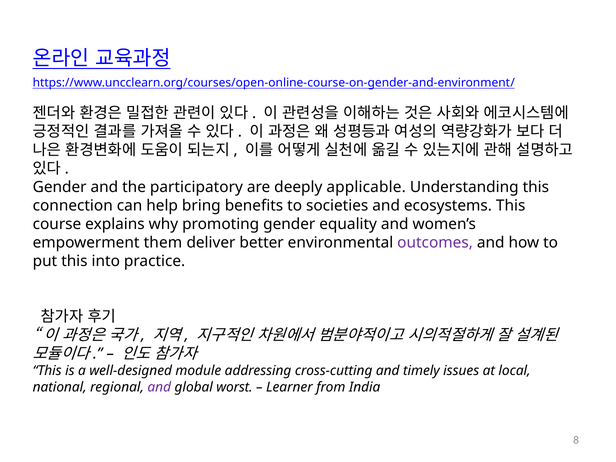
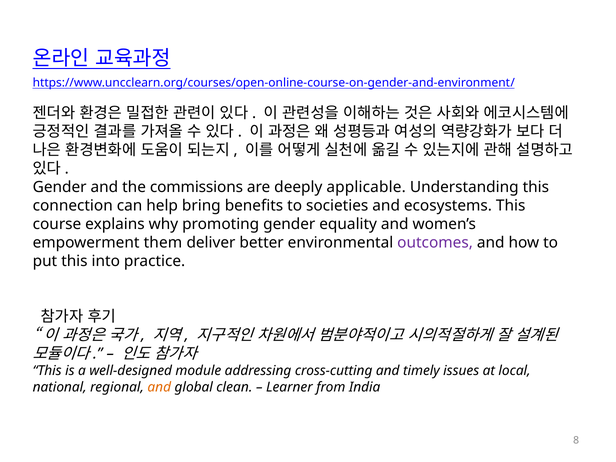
participatory: participatory -> commissions (196, 187)
and colour: purple -> orange (159, 387)
worst: worst -> clean (234, 387)
